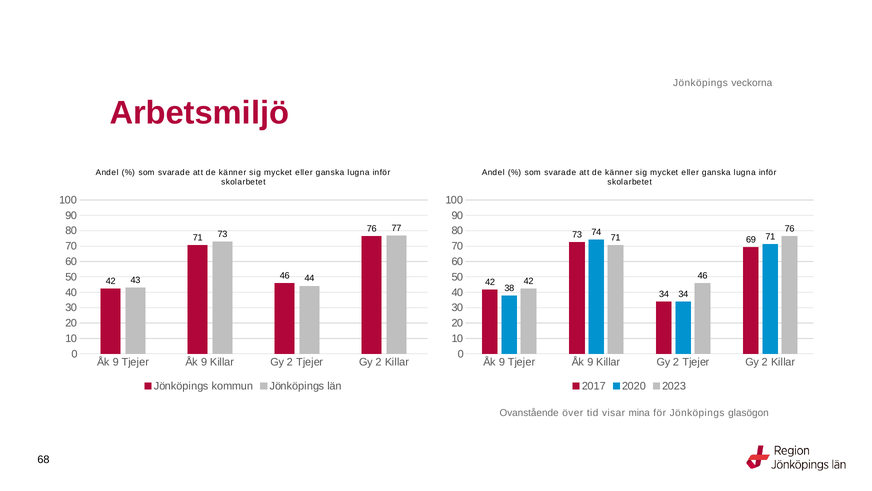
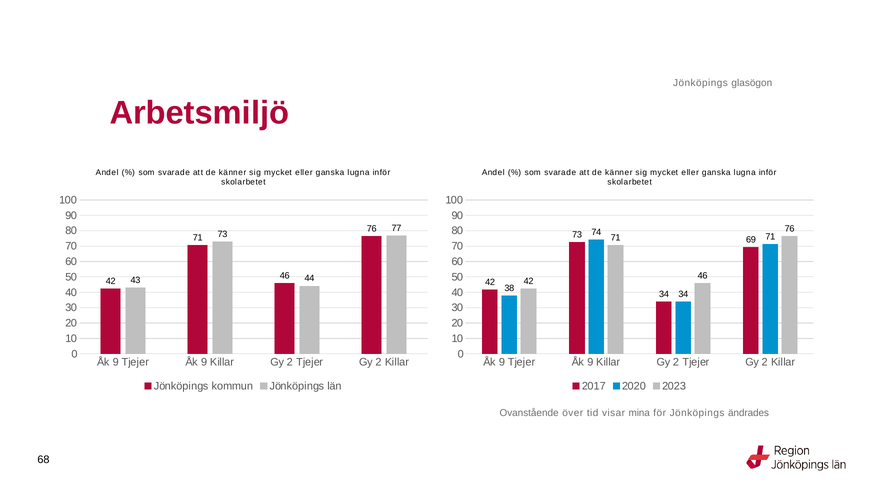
veckorna: veckorna -> glasögon (752, 83)
glasögon: glasögon -> ändrades (749, 412)
